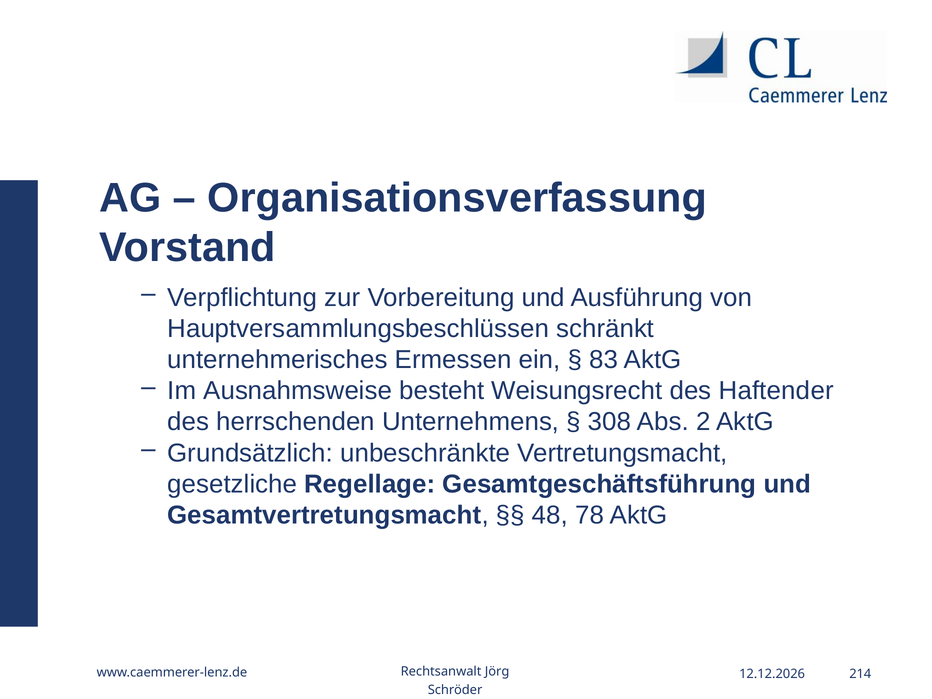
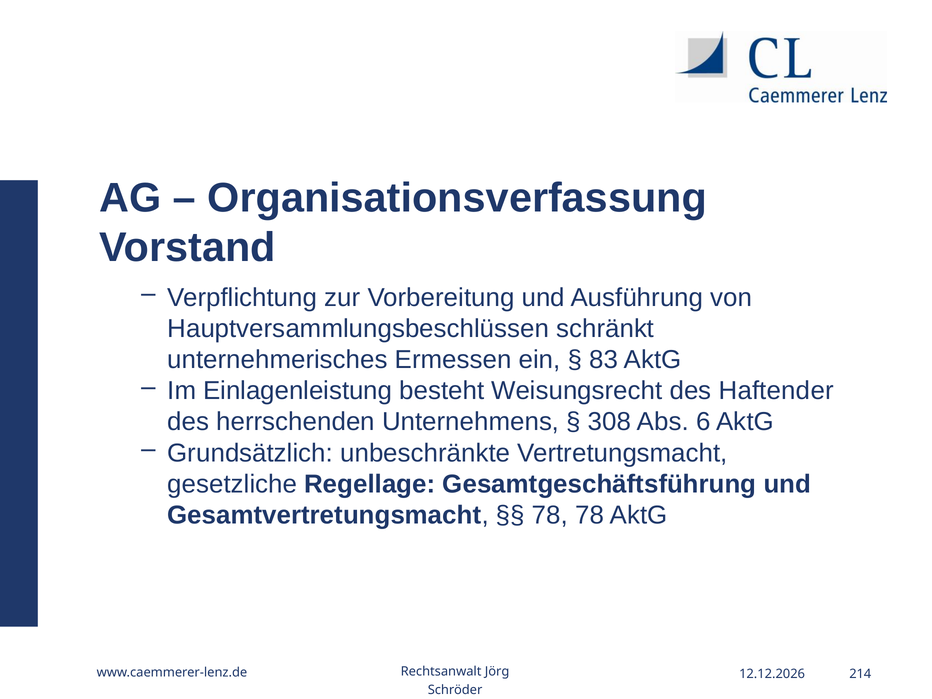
Ausnahmsweise: Ausnahmsweise -> Einlagenleistung (298, 391)
2: 2 -> 6 (703, 422)
48: 48 -> 78 (550, 515)
